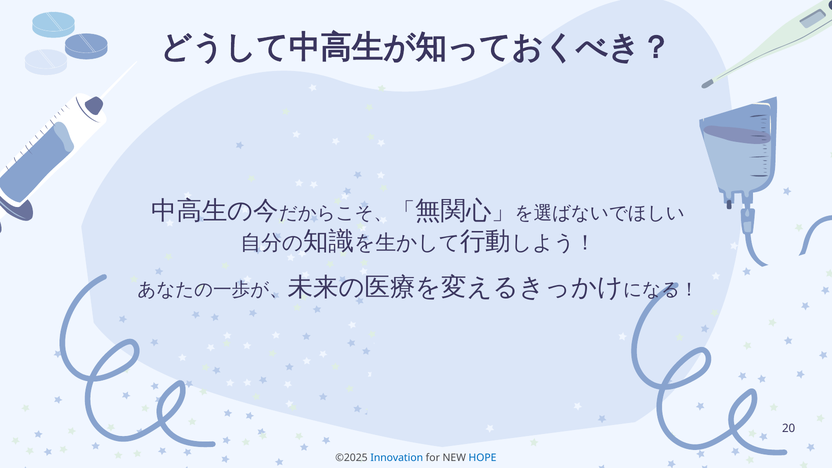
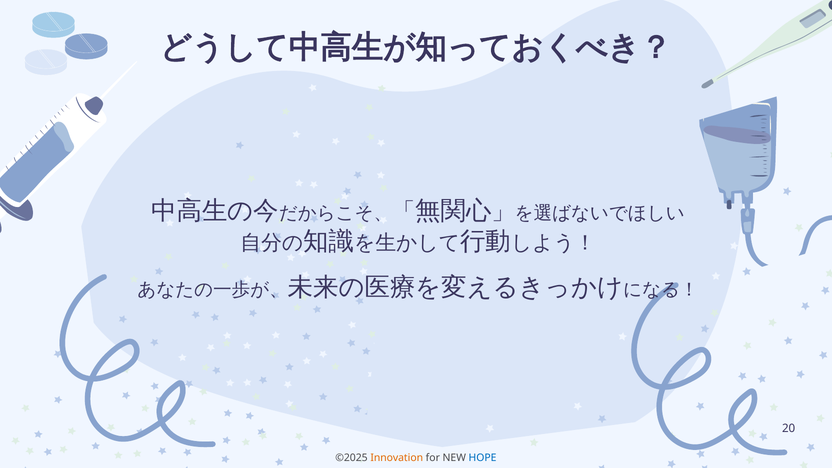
Innovation colour: blue -> orange (397, 458)
